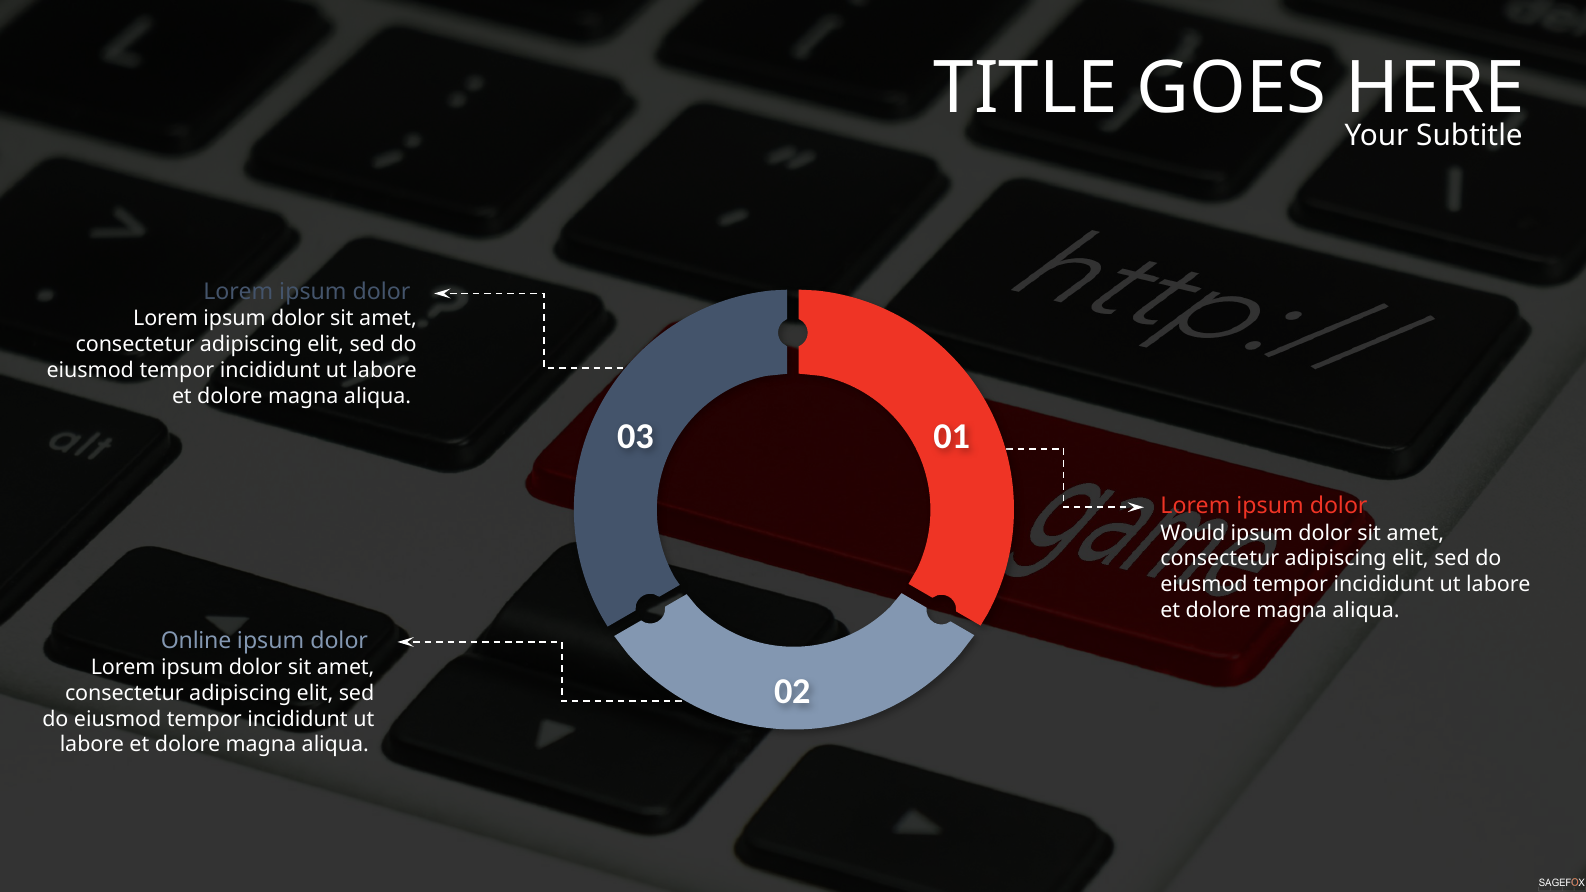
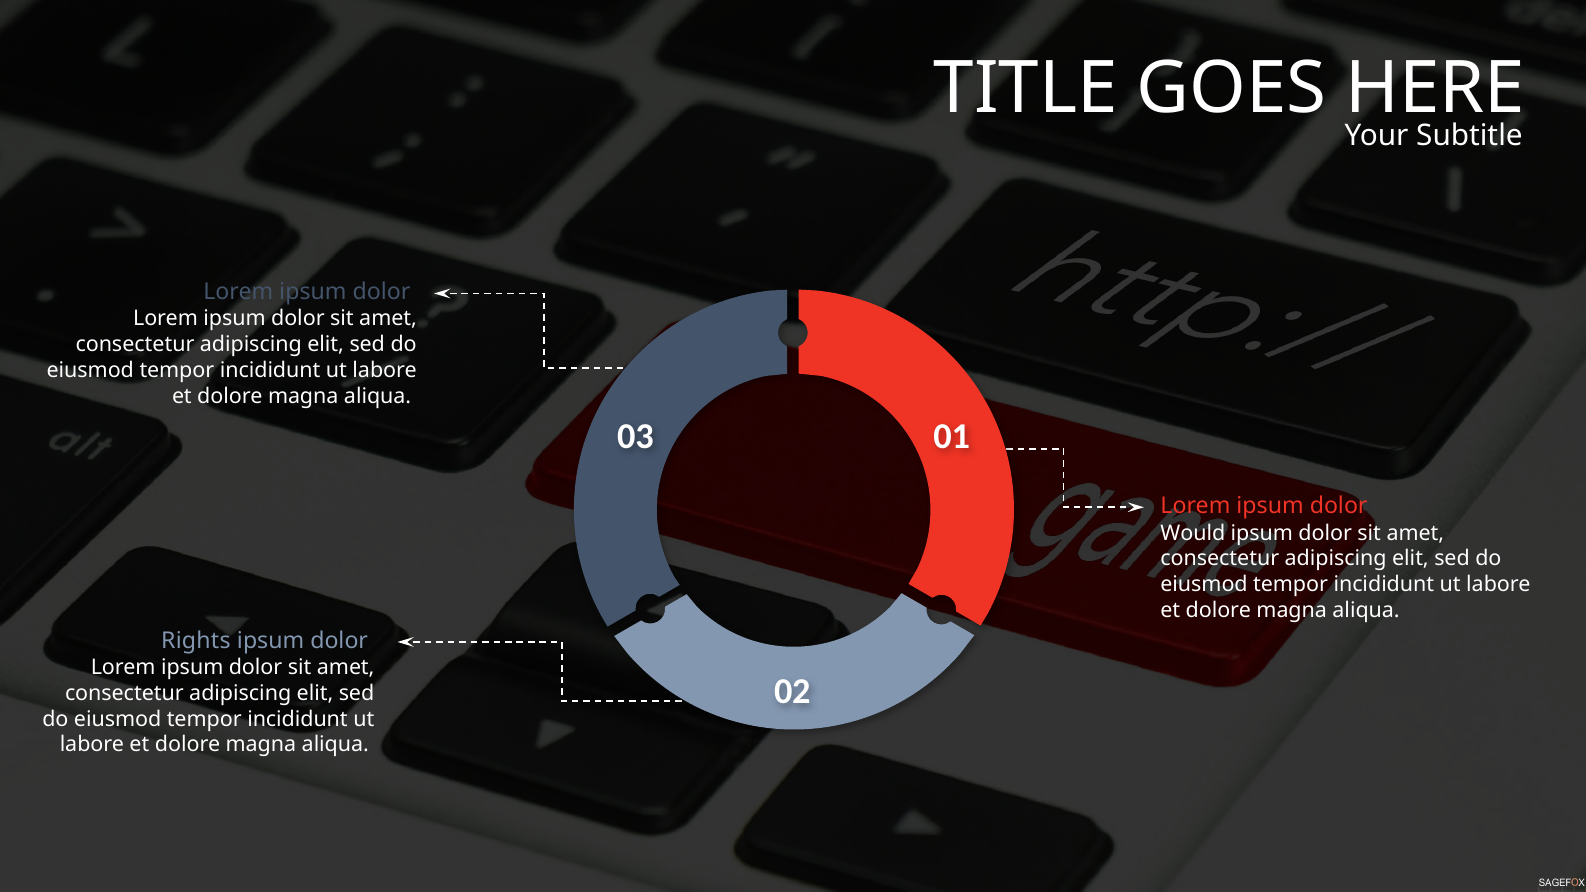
Online: Online -> Rights (196, 641)
